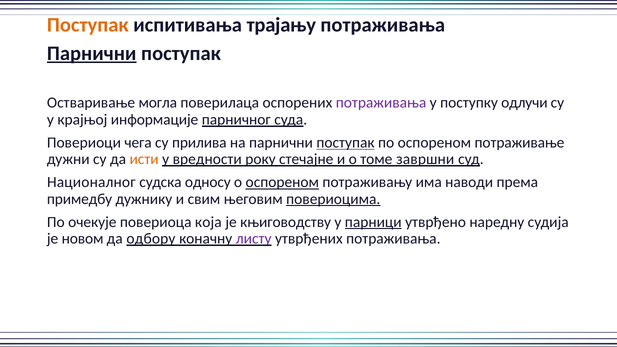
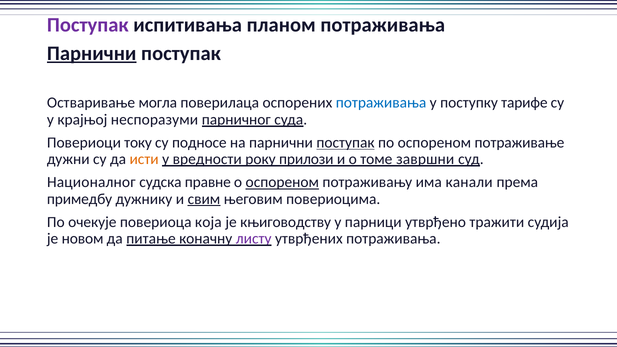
Поступак colour: orange -> purple (88, 25)
трајању: трајању -> планом (281, 25)
потраживања colour: purple -> blue (381, 103)
одлучи: одлучи -> тарифе (524, 103)
информације: информације -> неспоразуми (154, 120)
чега: чега -> току (138, 143)
прилива: прилива -> подносе (199, 143)
стечајне: стечајне -> прилози (306, 159)
односу: односу -> правне (208, 182)
наводи: наводи -> канали (469, 182)
свим underline: none -> present (204, 199)
повериоцима underline: present -> none (333, 199)
парници underline: present -> none (373, 222)
наредну: наредну -> тражити (497, 222)
одбору: одбору -> питање (151, 239)
